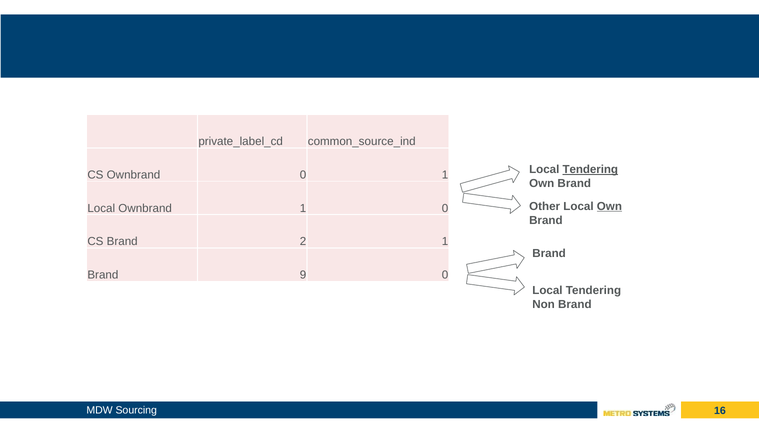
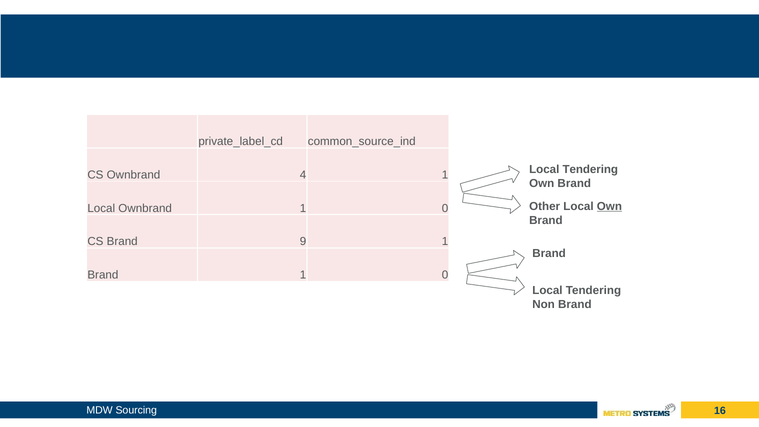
Tendering underline: present -> none (590, 170)
Ownbrand 0: 0 -> 4 (303, 175)
2: 2 -> 9 (303, 242)
Brand 9: 9 -> 1 (303, 275)
